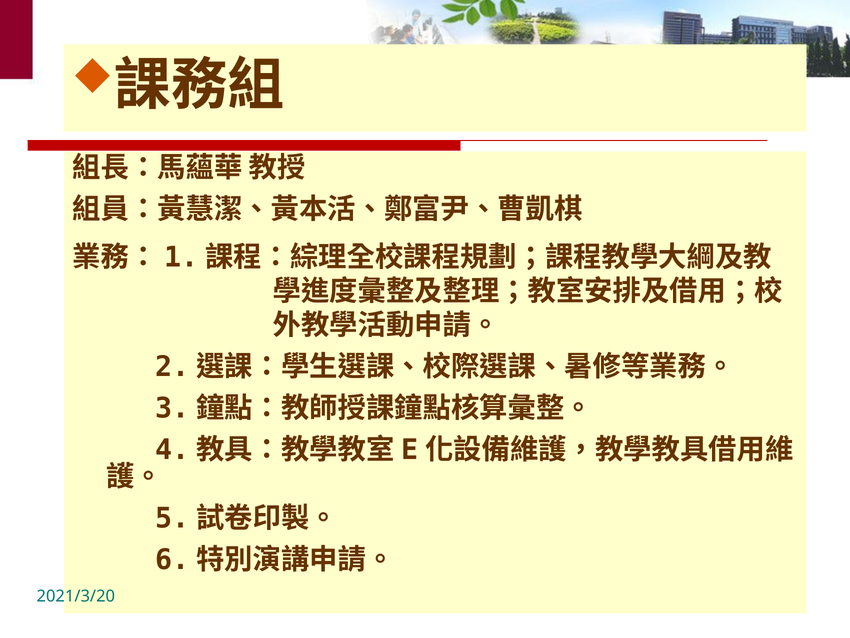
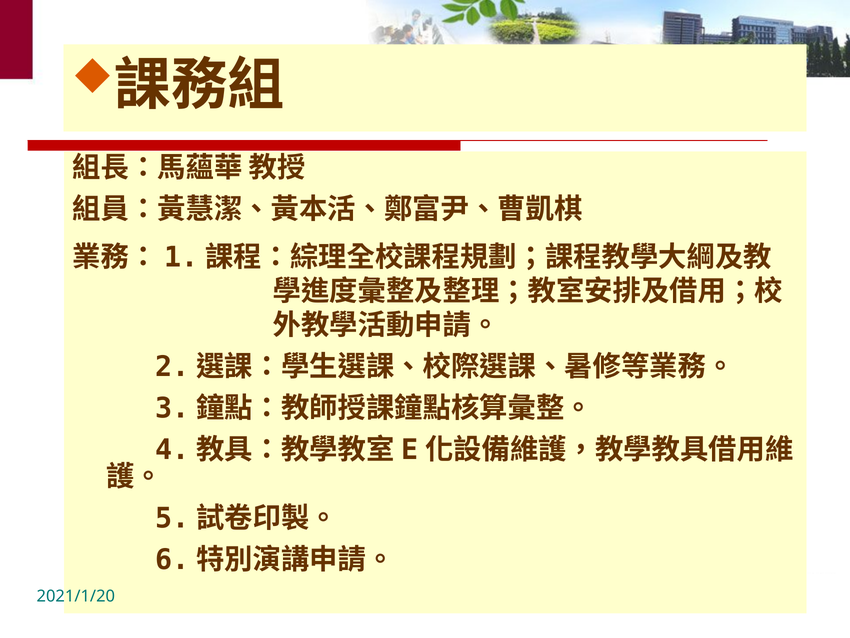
2021/3/20: 2021/3/20 -> 2021/1/20 (76, 596)
